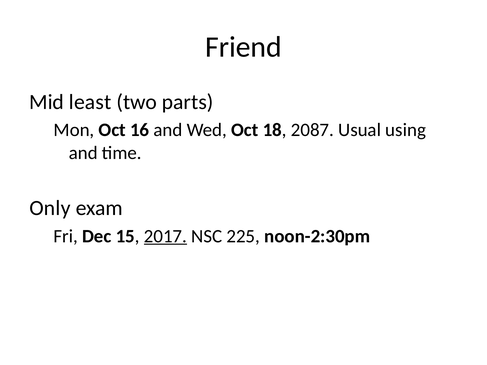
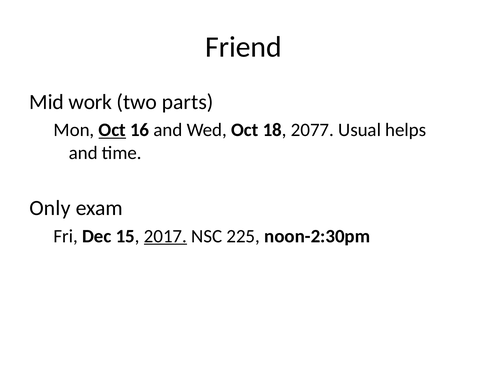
least: least -> work (90, 102)
Oct underline: none -> present (112, 130)
2087: 2087 -> 2077 (312, 130)
using: using -> helps (406, 130)
